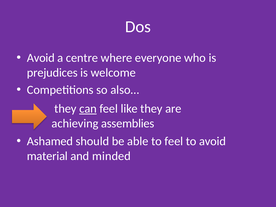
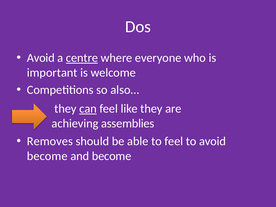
centre underline: none -> present (82, 58)
prejudices: prejudices -> important (52, 73)
Ashamed: Ashamed -> Removes (50, 141)
material: material -> become (47, 156)
and minded: minded -> become (112, 156)
